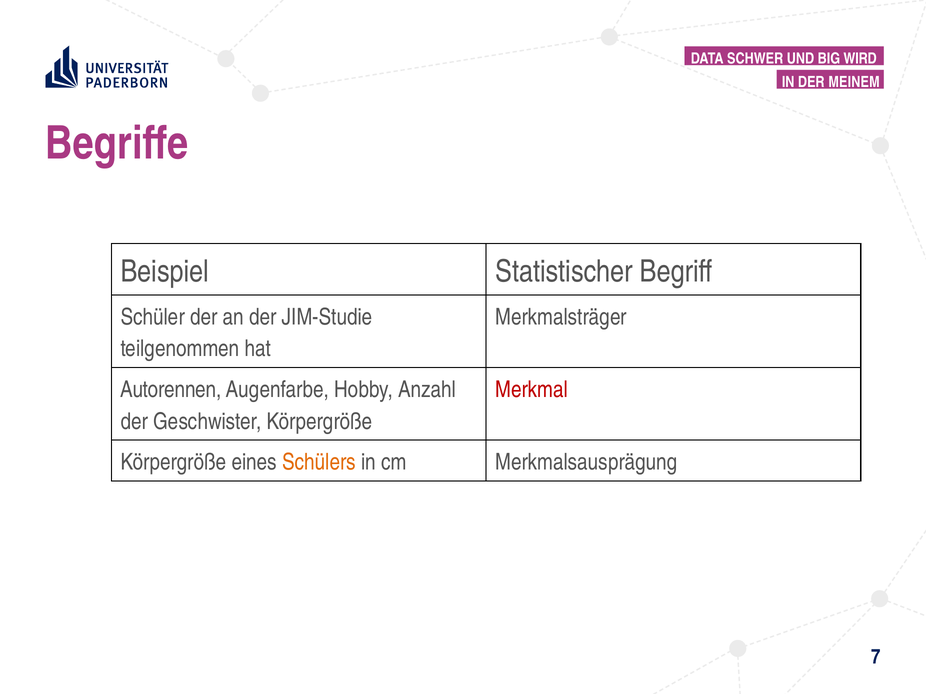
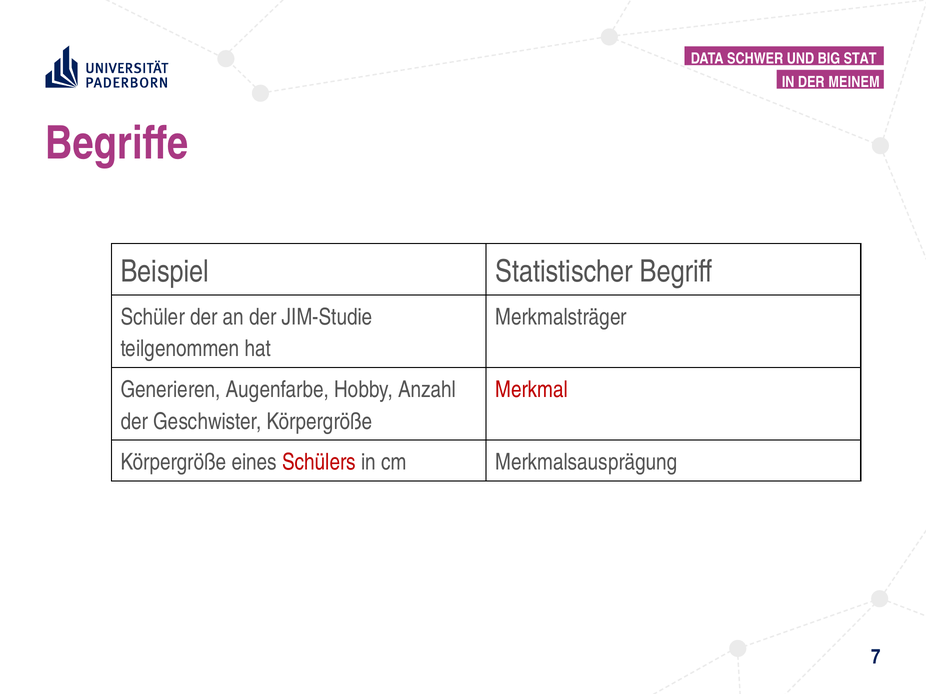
WIRD: WIRD -> STAT (860, 59)
Autorennen: Autorennen -> Generieren (171, 390)
Schülers colour: orange -> red (319, 463)
